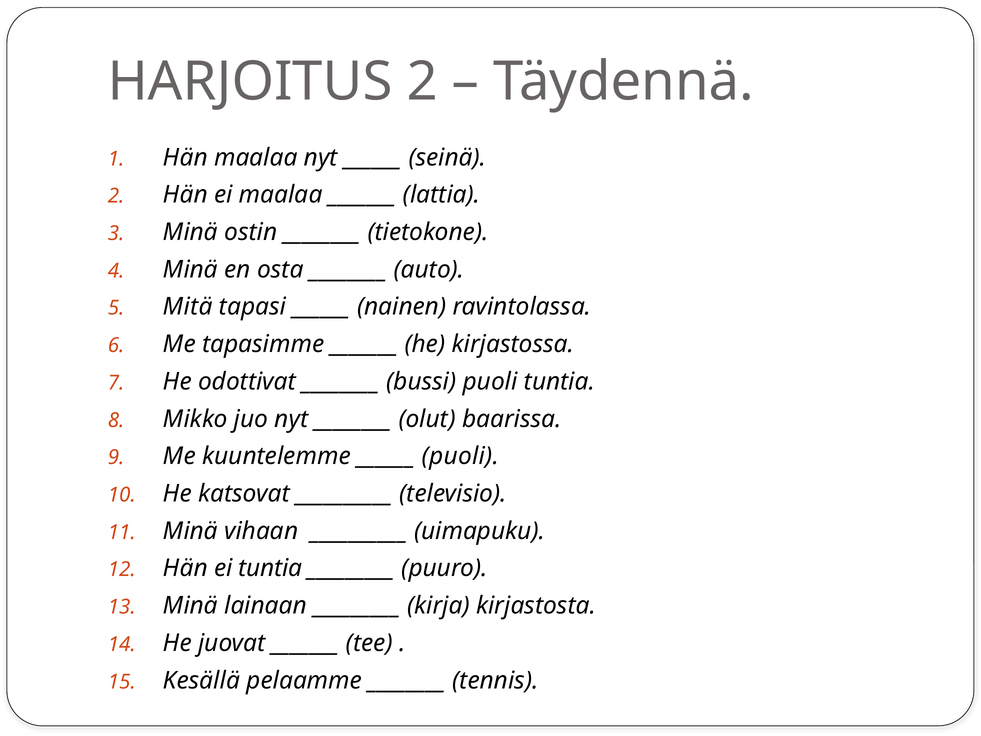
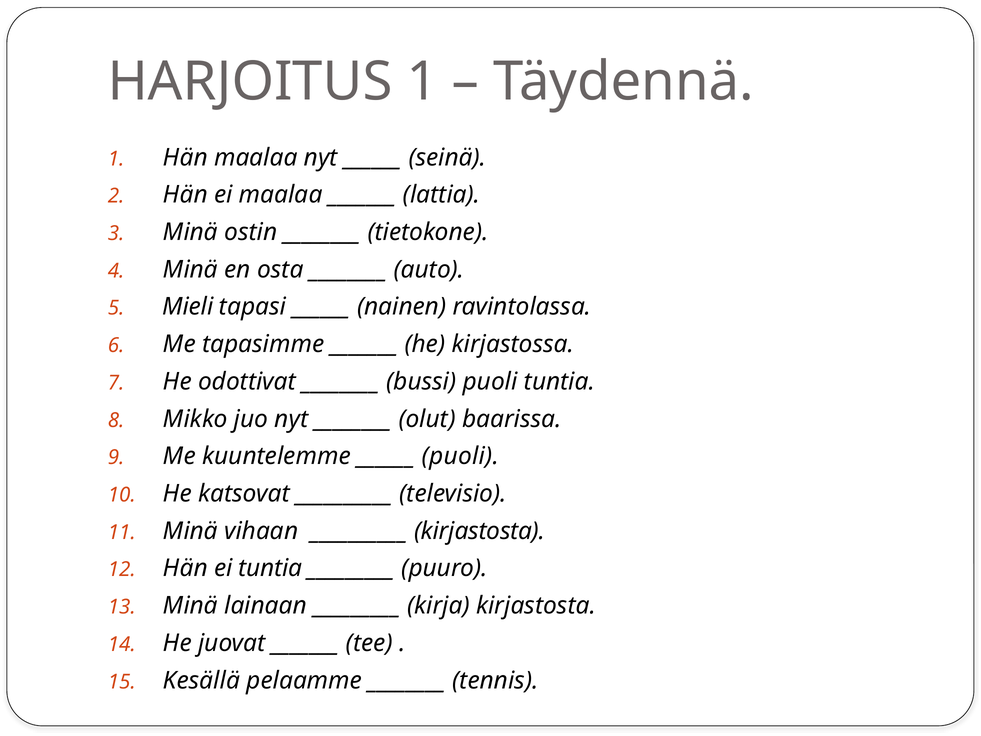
HARJOITUS 2: 2 -> 1 (422, 82)
Mitä: Mitä -> Mieli (188, 307)
uimapuku: uimapuku -> kirjastosta (480, 531)
